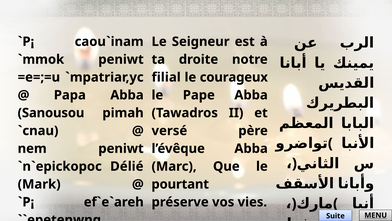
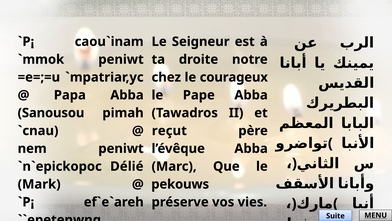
filial: filial -> chez (166, 77)
versé: versé -> reçut (169, 130)
pourtant: pourtant -> pekouws (180, 184)
